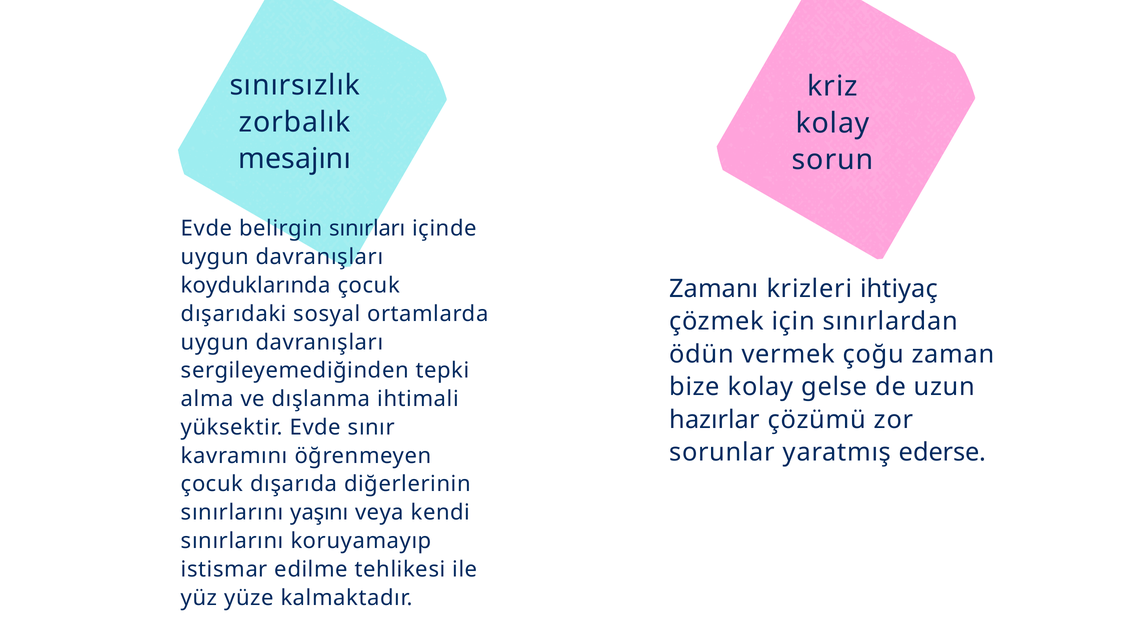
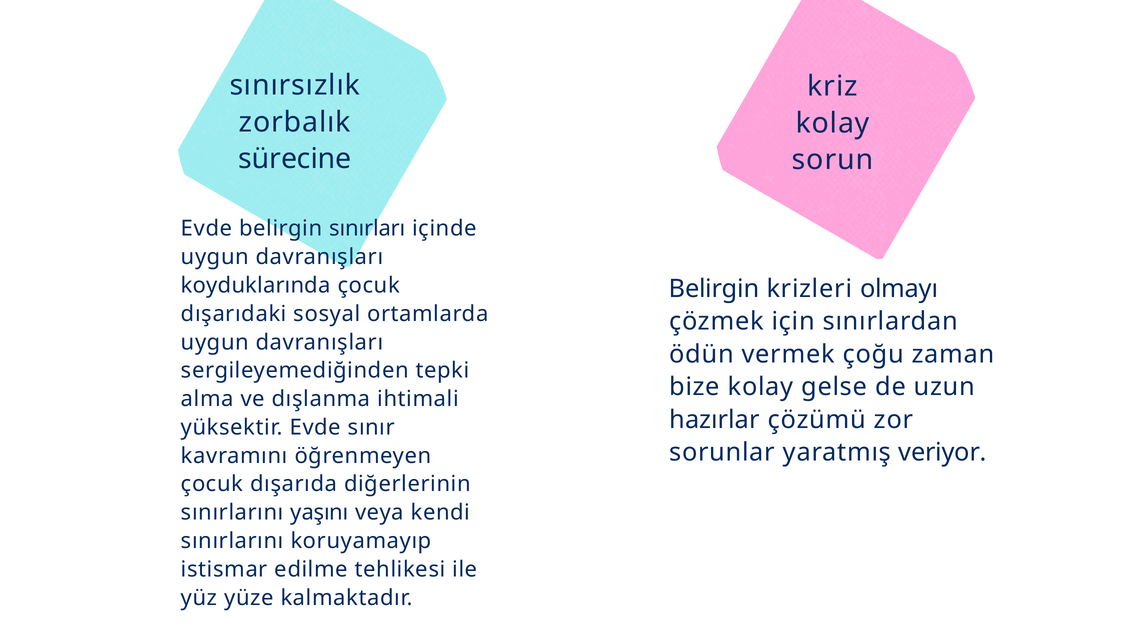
mesajını: mesajını -> sürecine (295, 159)
Zamanı: Zamanı -> Belirgin (714, 289)
ihtiyaç: ihtiyaç -> olmayı (899, 289)
ederse: ederse -> veriyor (943, 452)
